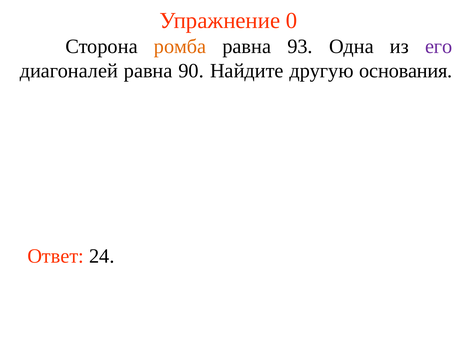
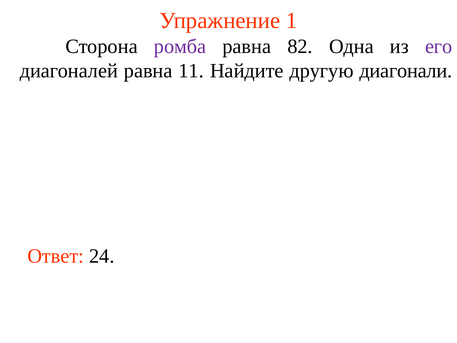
0: 0 -> 1 (292, 21)
ромба colour: orange -> purple (180, 46)
93: 93 -> 82 (300, 46)
90: 90 -> 11 (191, 71)
основания: основания -> диагонали (406, 71)
